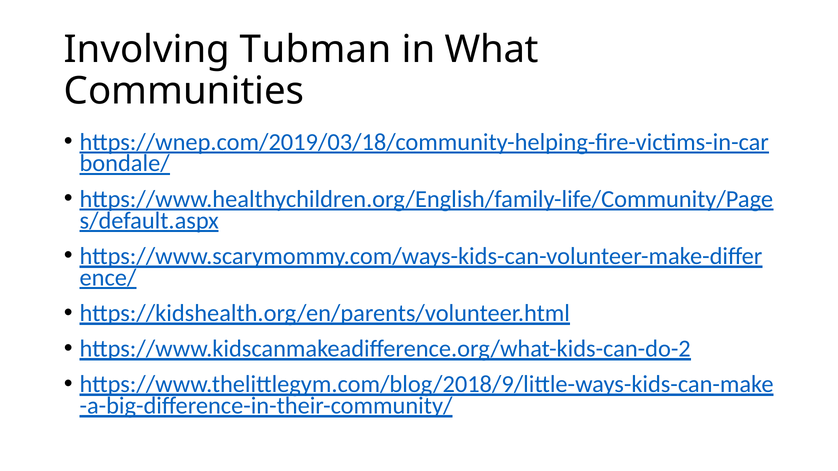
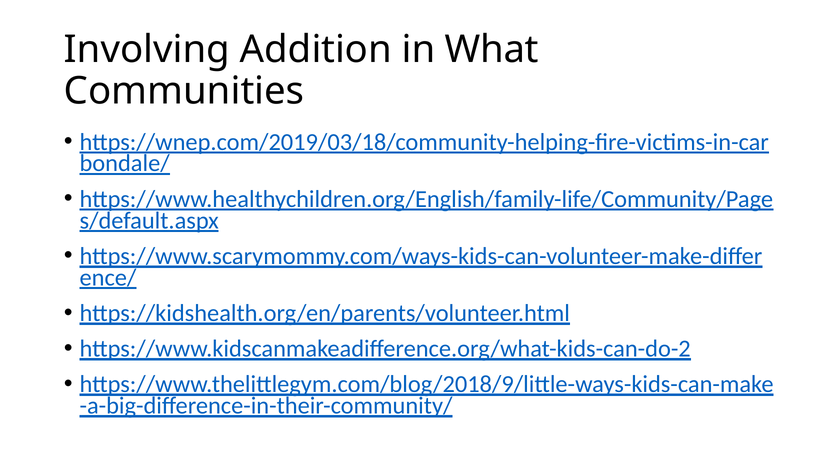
Tubman: Tubman -> Addition (316, 50)
